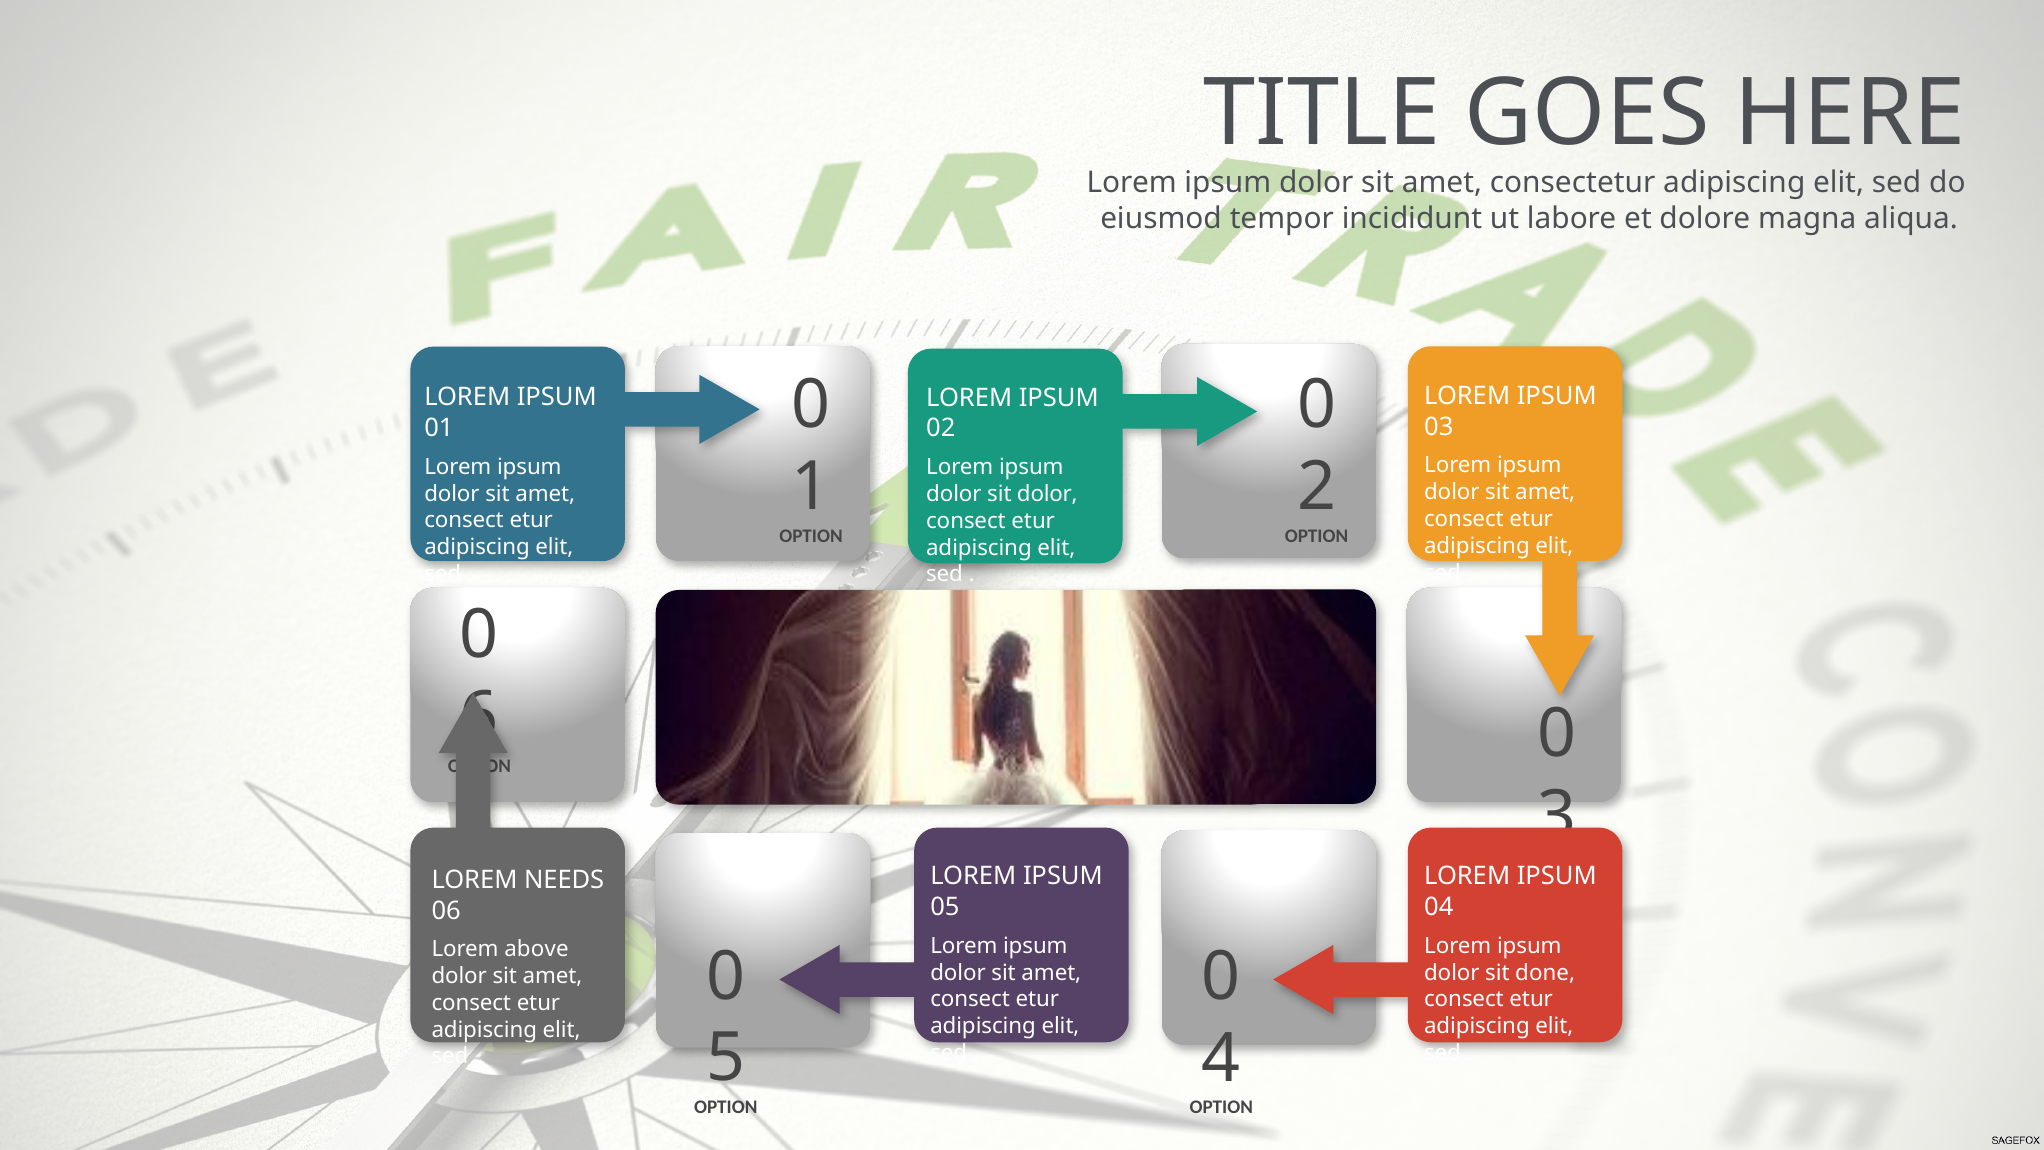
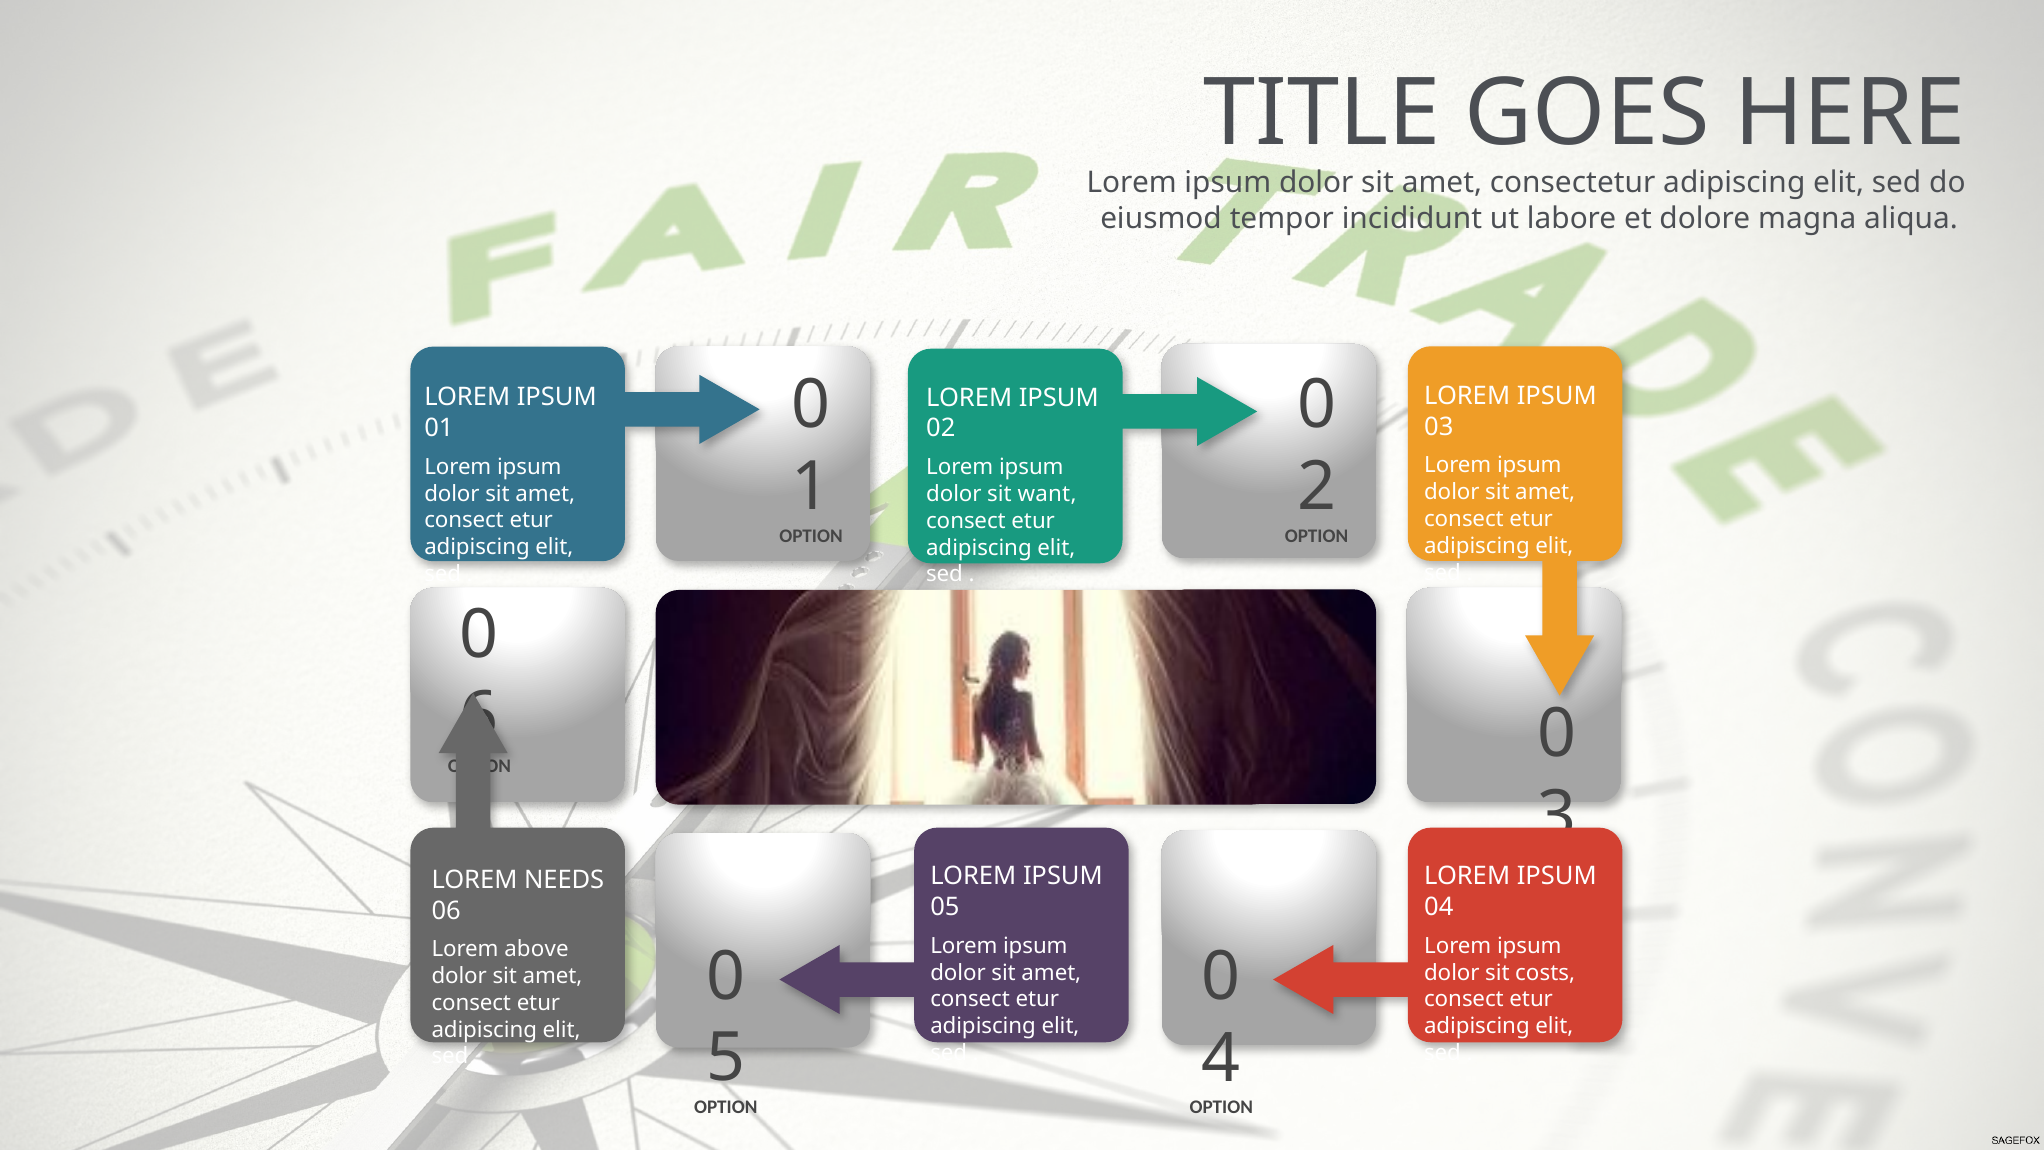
sit dolor: dolor -> want (1047, 494)
done: done -> costs (1545, 972)
